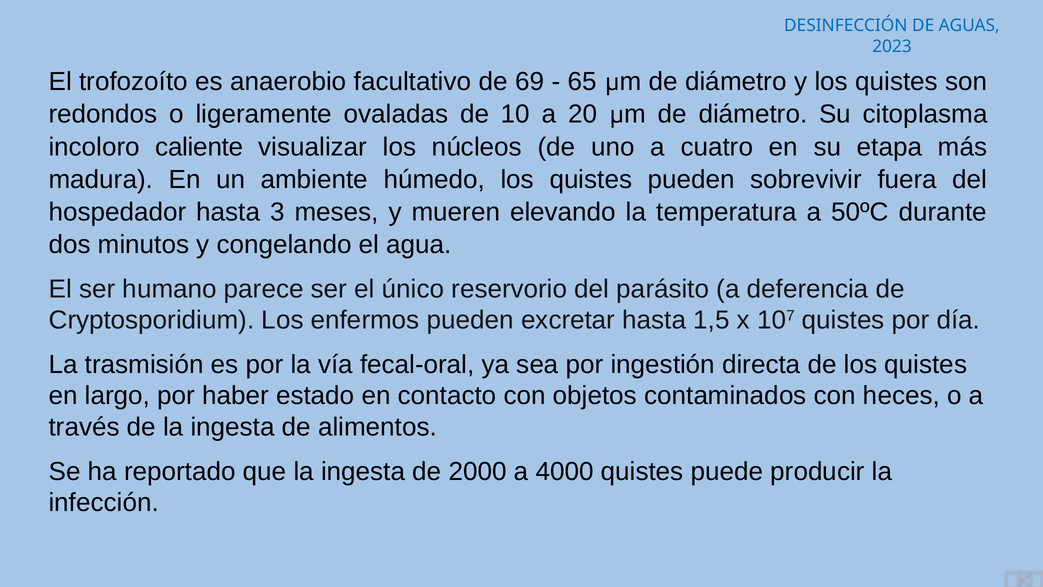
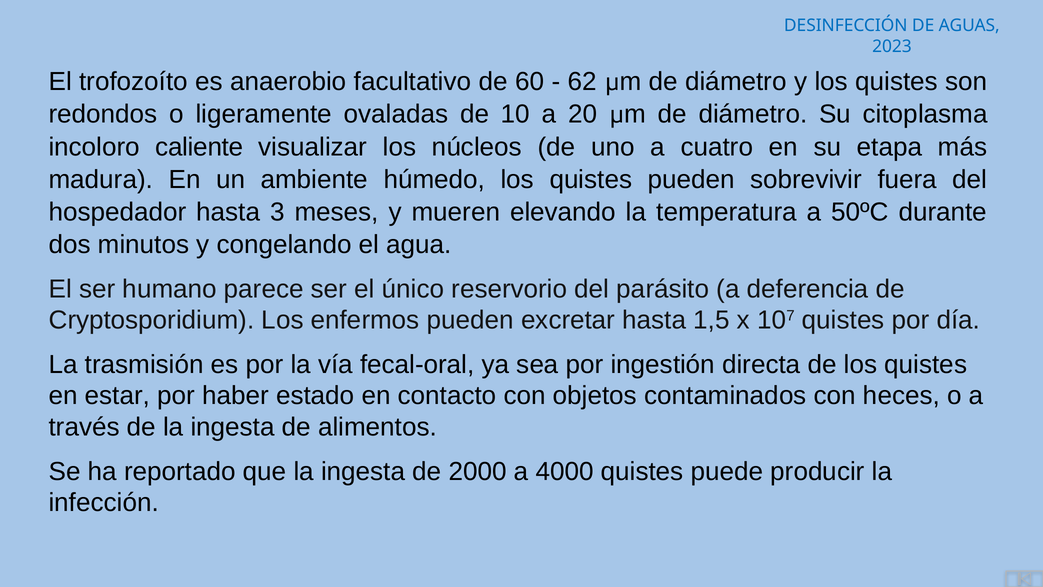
69: 69 -> 60 (530, 82)
65: 65 -> 62 (582, 82)
largo: largo -> estar (118, 396)
